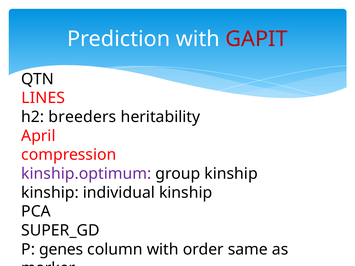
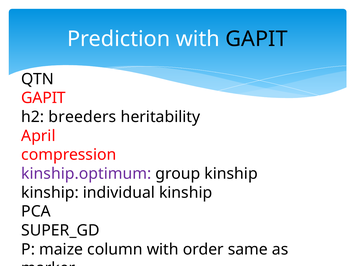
GAPIT colour: red -> black (256, 39)
LINES: LINES -> GAPIT (43, 98)
genes: genes -> maize (61, 250)
